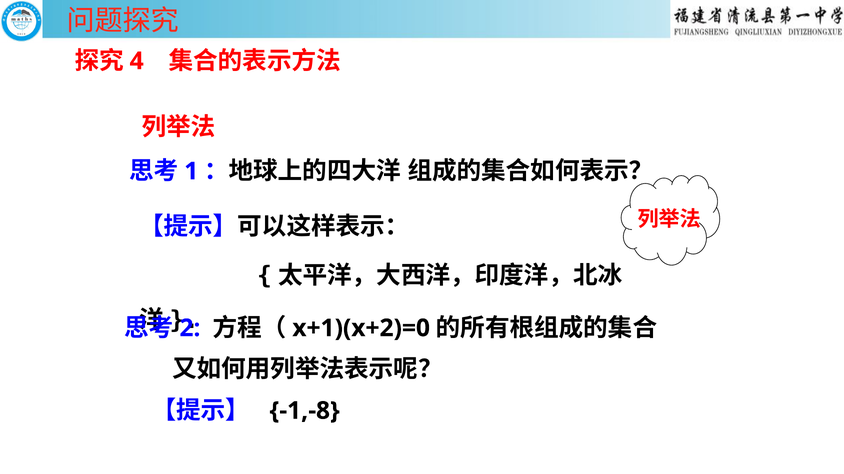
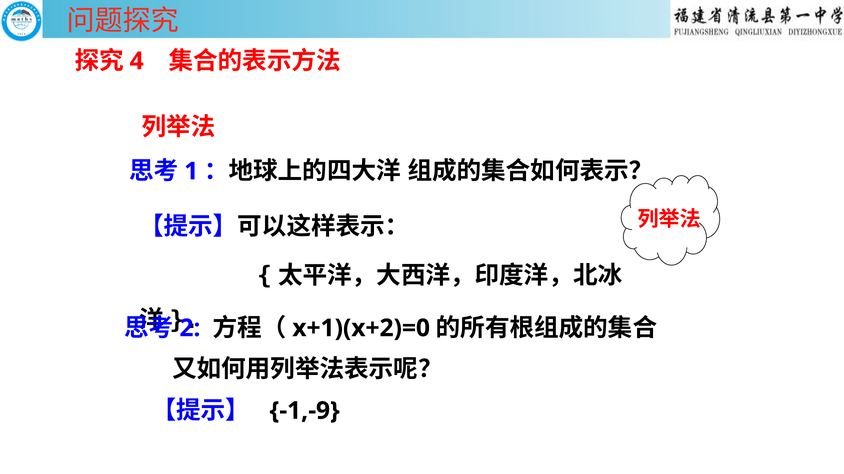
-1,-8: -1,-8 -> -1,-9 (305, 411)
